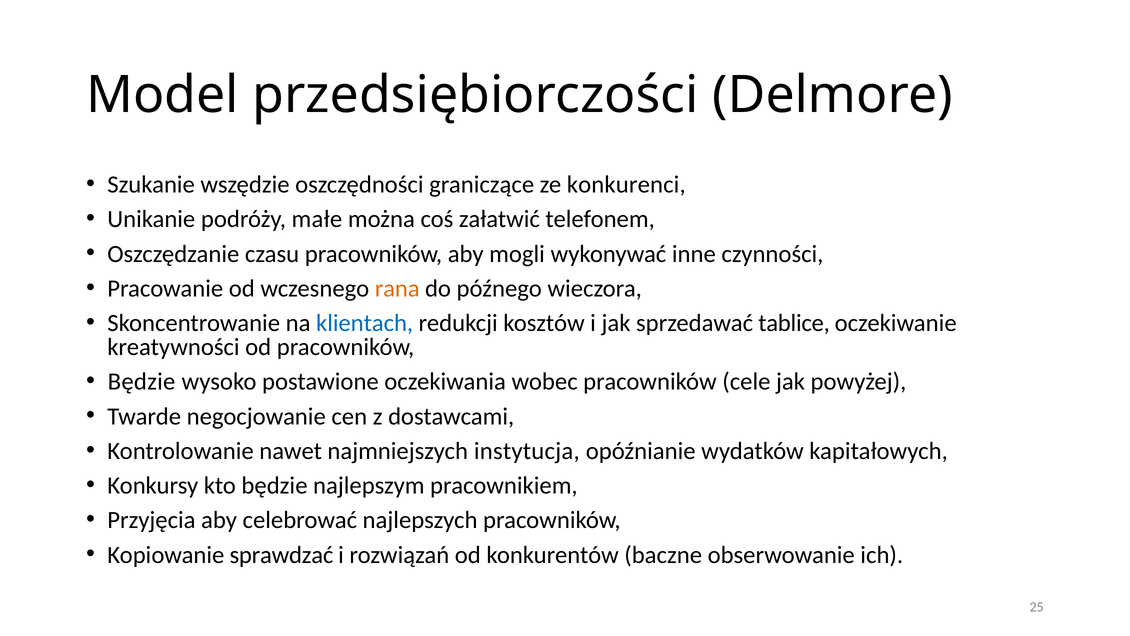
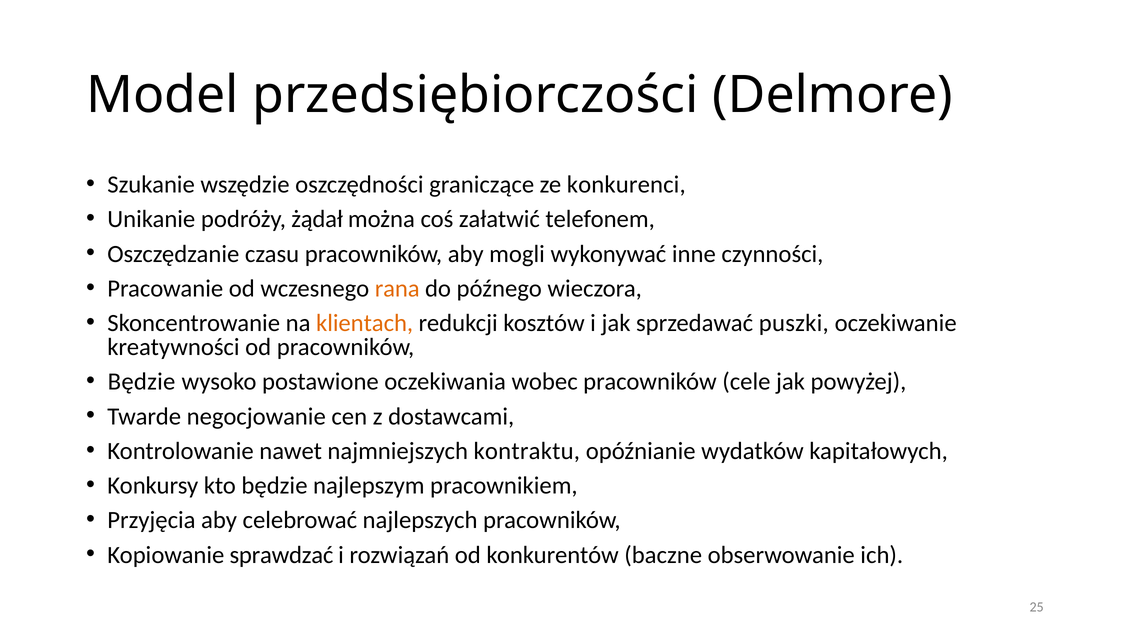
małe: małe -> żądał (317, 219)
klientach colour: blue -> orange (365, 323)
tablice: tablice -> puszki (794, 323)
instytucja: instytucja -> kontraktu (527, 451)
